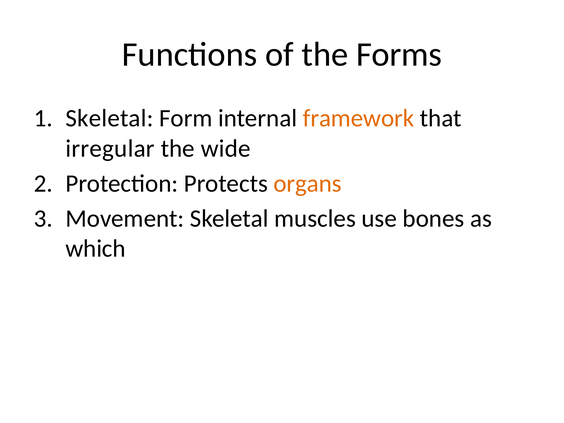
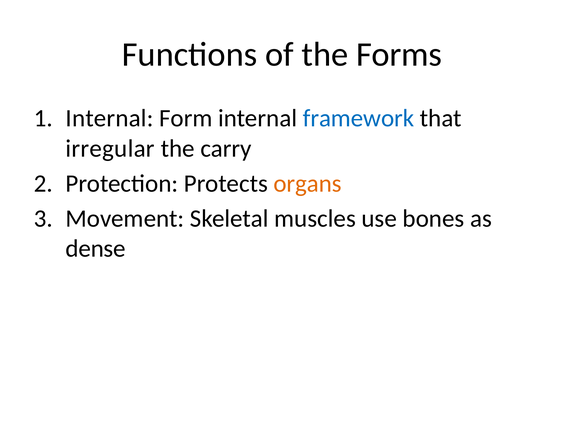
Skeletal: Skeletal -> Internal (110, 118)
framework colour: orange -> blue (358, 118)
wide: wide -> carry (226, 148)
which: which -> dense (96, 249)
